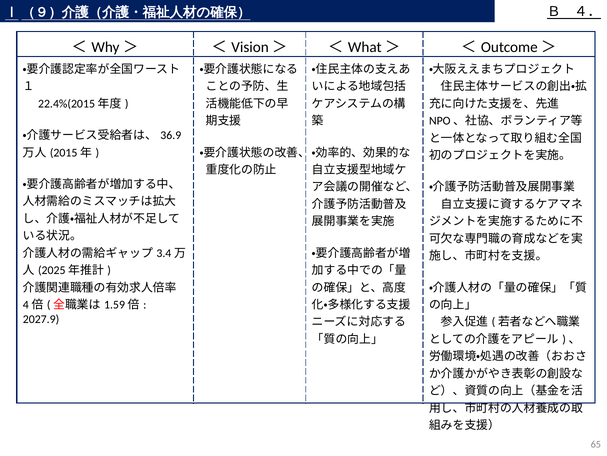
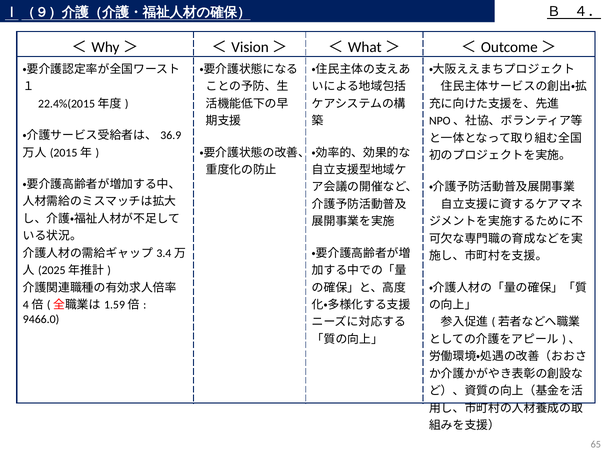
2027.9: 2027.9 -> 9466.0 (41, 319)
